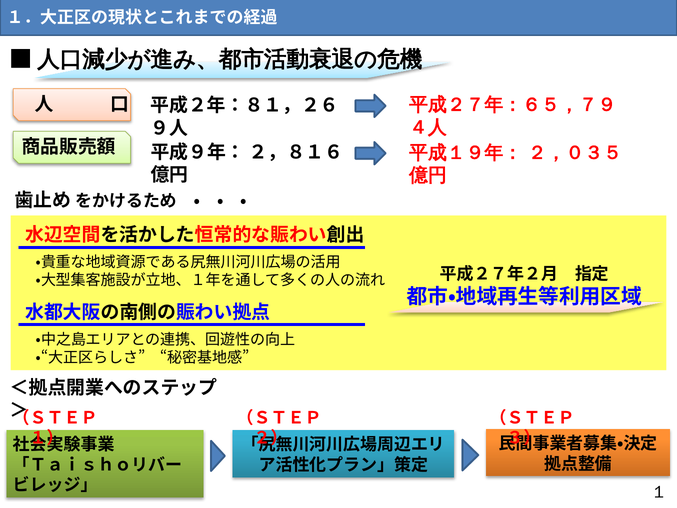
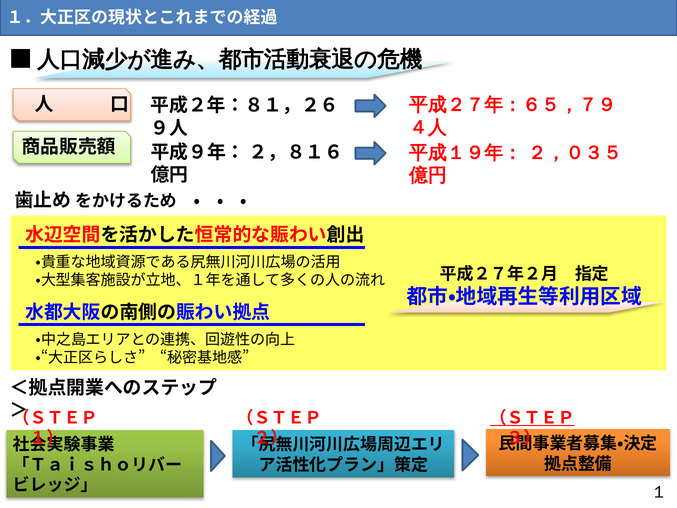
（ＳＴＥＰ underline: none -> present (532, 418)
